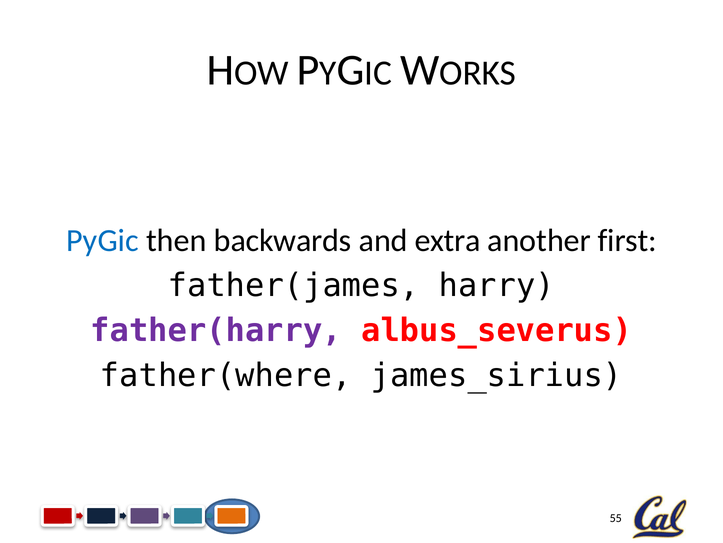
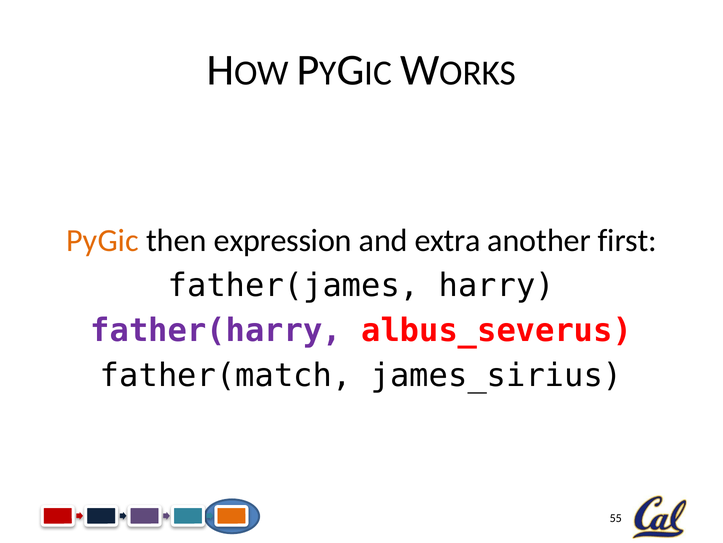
PyGic colour: blue -> orange (103, 240)
backwards: backwards -> expression (283, 240)
father(where: father(where -> father(match (226, 375)
